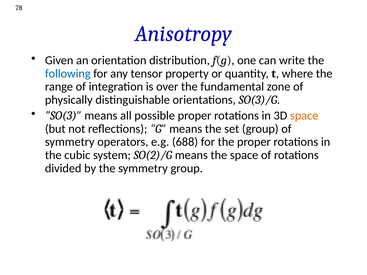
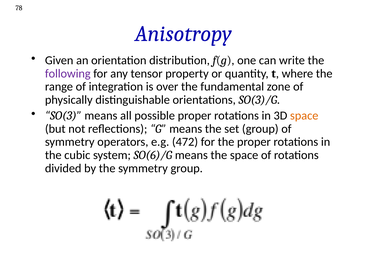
following colour: blue -> purple (68, 74)
688: 688 -> 472 (185, 142)
SO(2)/G: SO(2)/G -> SO(6)/G (153, 155)
